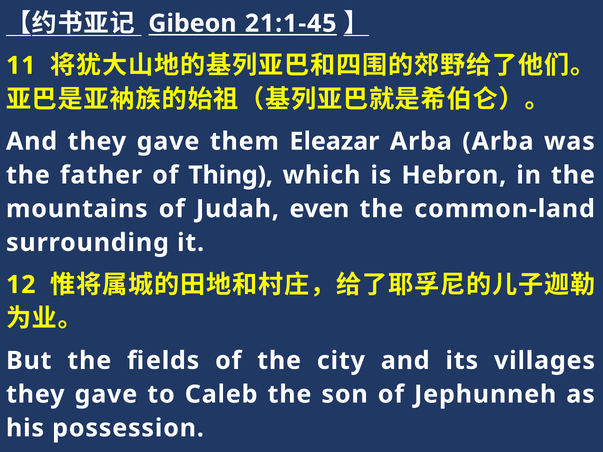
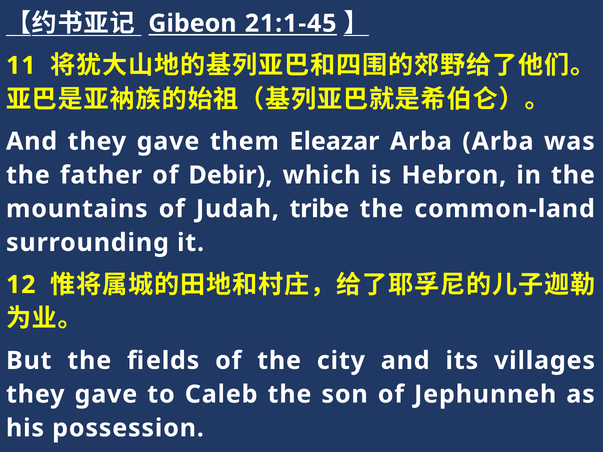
Thing: Thing -> Debir (230, 175)
even: even -> tribe (319, 209)
